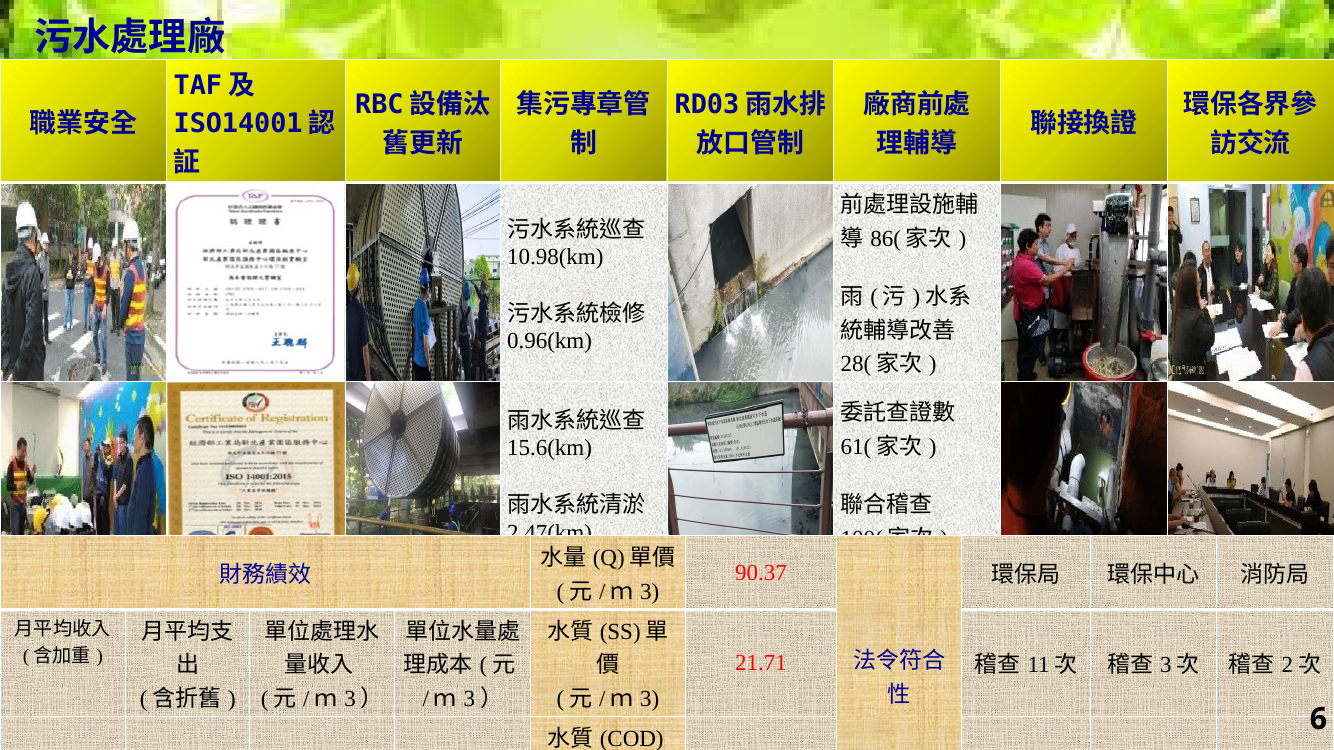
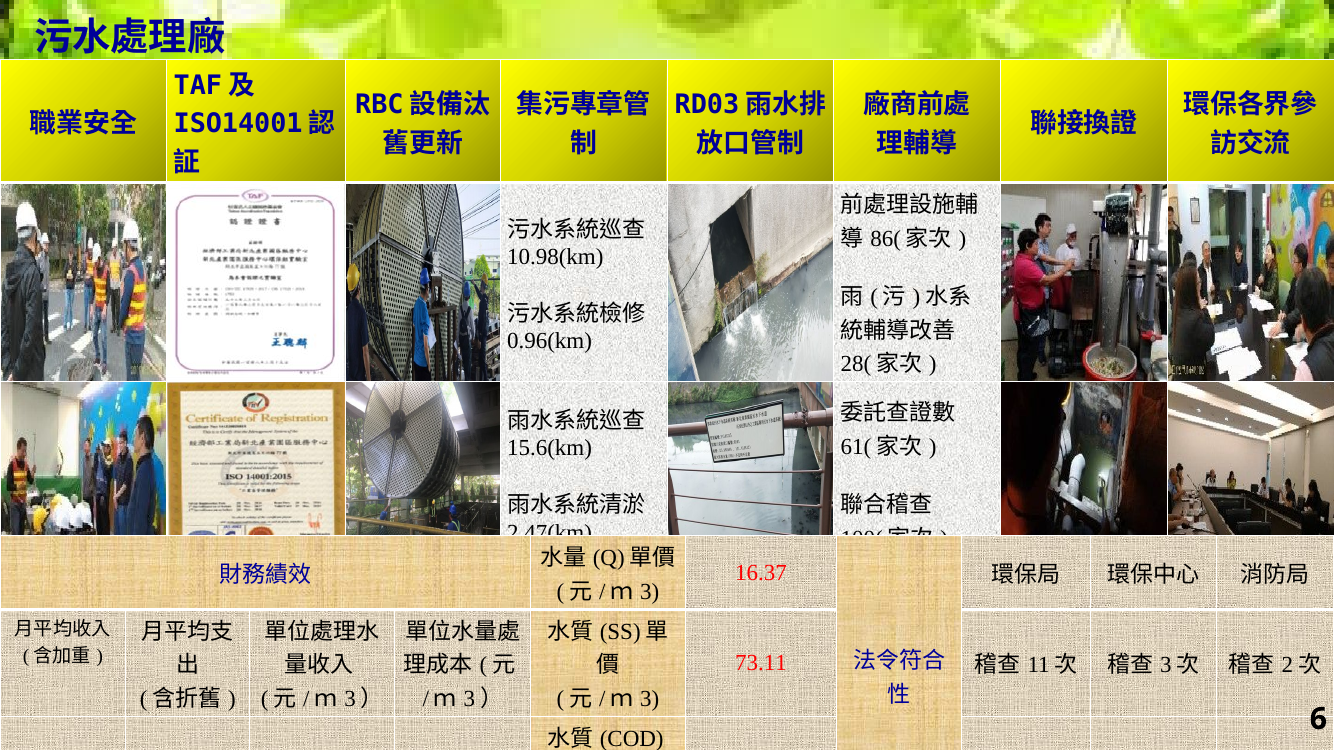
90.37: 90.37 -> 16.37 (761, 573)
21.71: 21.71 -> 73.11 (761, 663)
